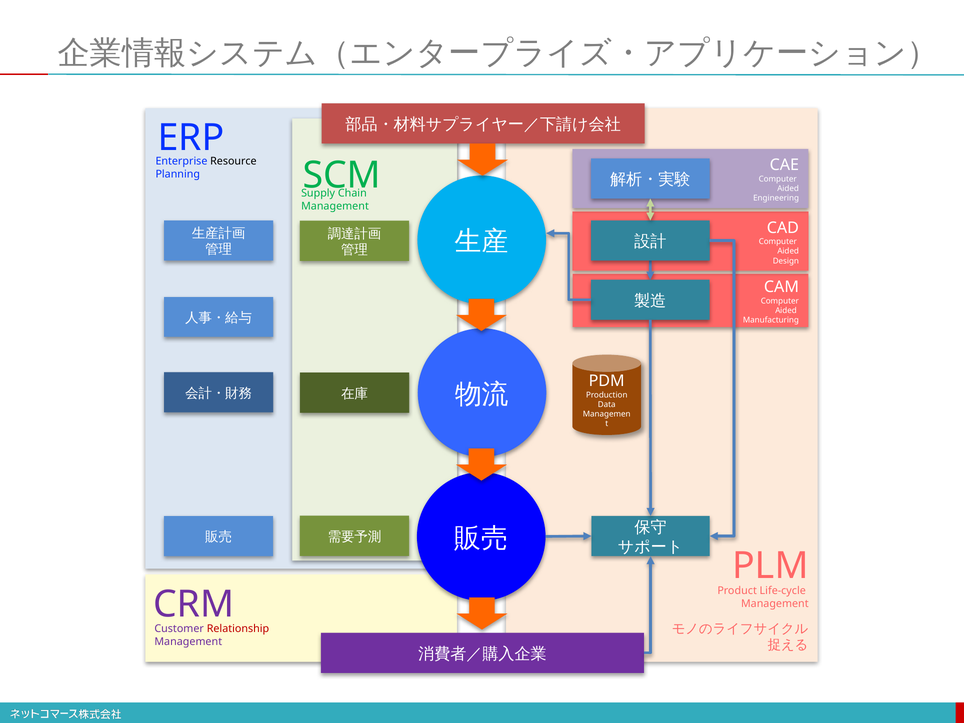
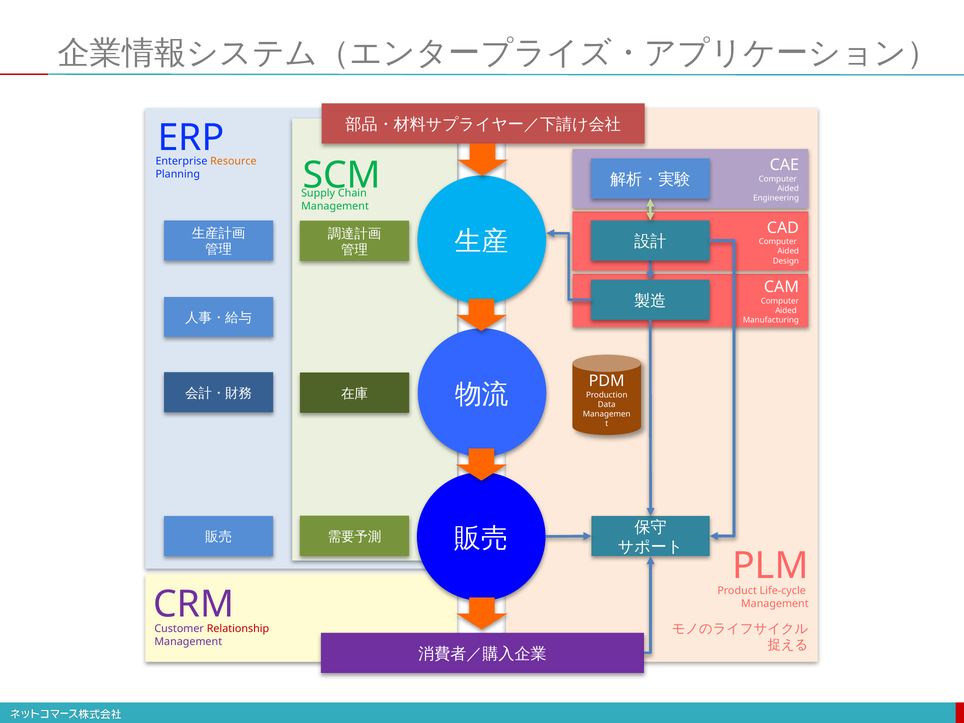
Resource colour: black -> orange (233, 161)
